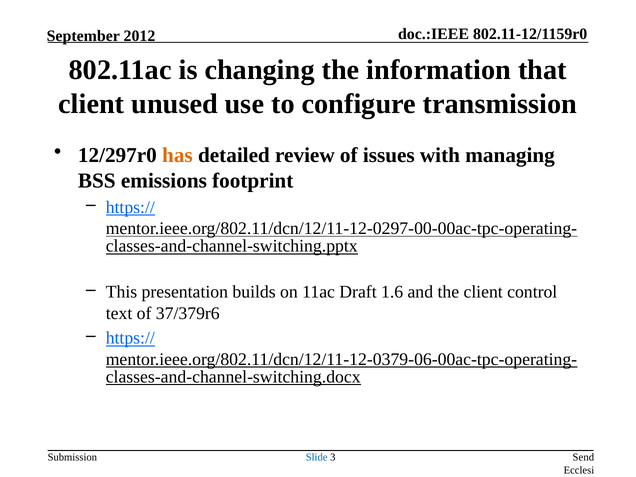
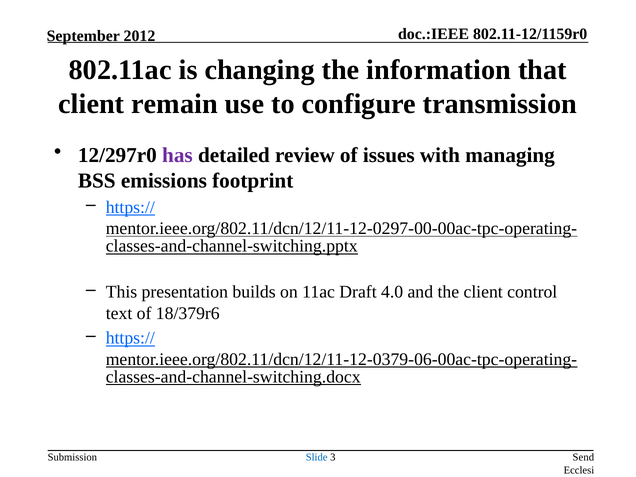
unused: unused -> remain (175, 104)
has colour: orange -> purple (177, 155)
1.6: 1.6 -> 4.0 (392, 292)
37/379r6: 37/379r6 -> 18/379r6 (188, 313)
